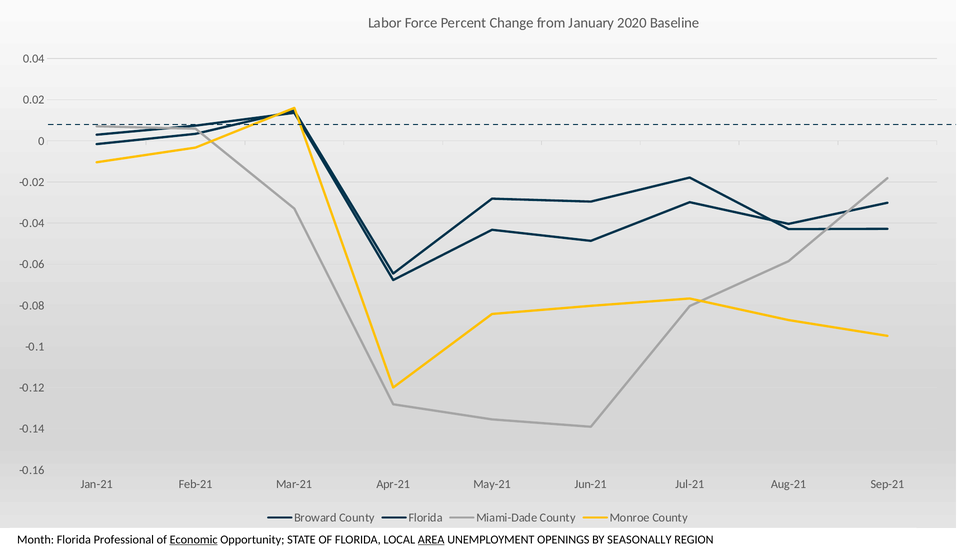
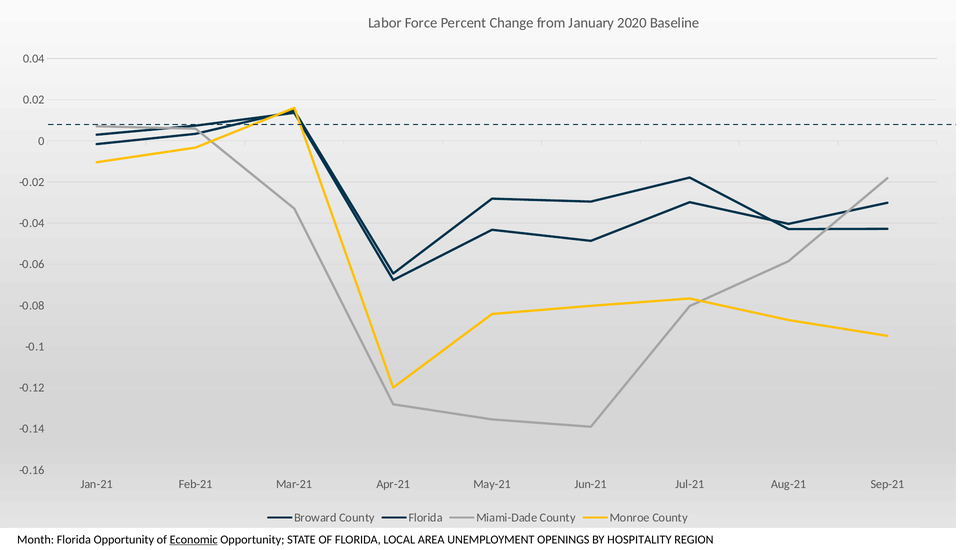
Florida Professional: Professional -> Opportunity (124, 540)
AREA underline: present -> none (431, 540)
SEASONALLY: SEASONALLY -> HOSPITALITY (639, 540)
